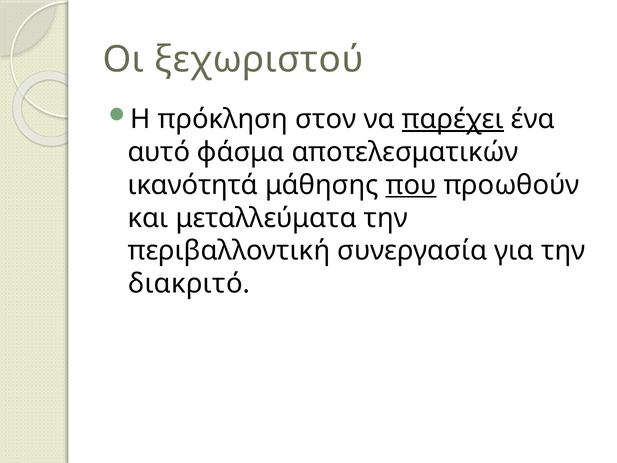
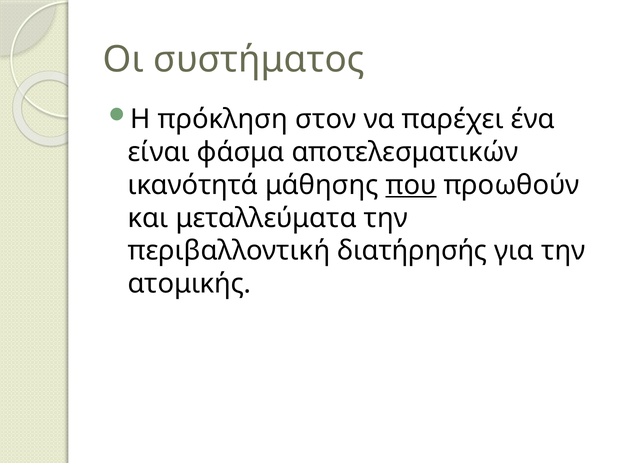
ξεχωριστού: ξεχωριστού -> συστήματος (259, 60)
παρέχει underline: present -> none (453, 119)
αυτό: αυτό -> είναι (159, 152)
συνεργασία: συνεργασία -> διατήρησής (412, 251)
διακριτό: διακριτό -> ατομικής (189, 284)
